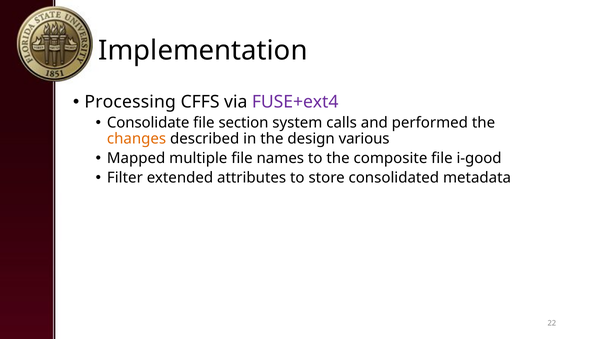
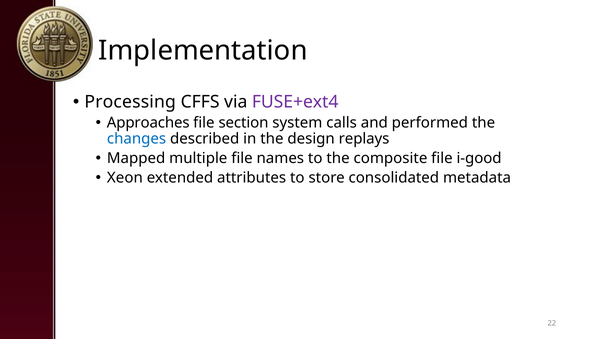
Consolidate: Consolidate -> Approaches (148, 123)
changes colour: orange -> blue (137, 139)
various: various -> replays (364, 139)
Filter: Filter -> Xeon (125, 178)
